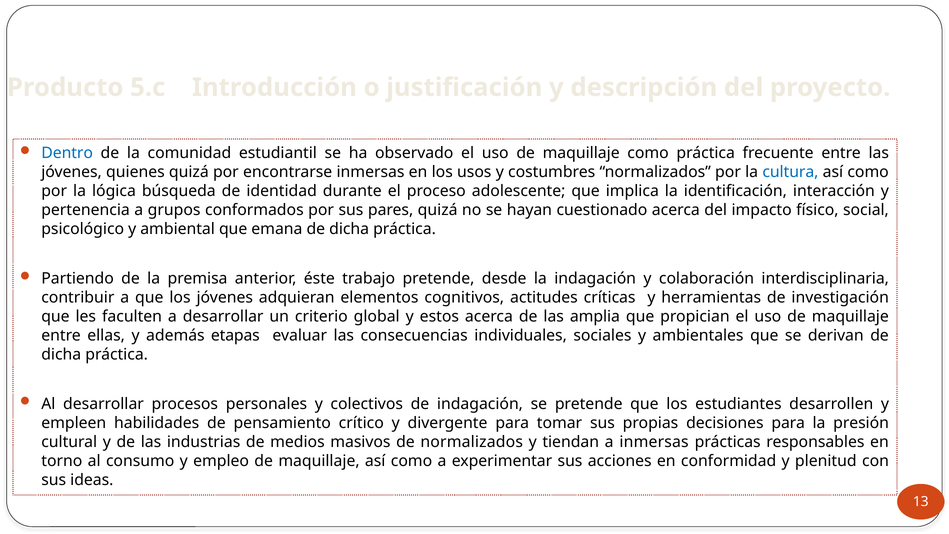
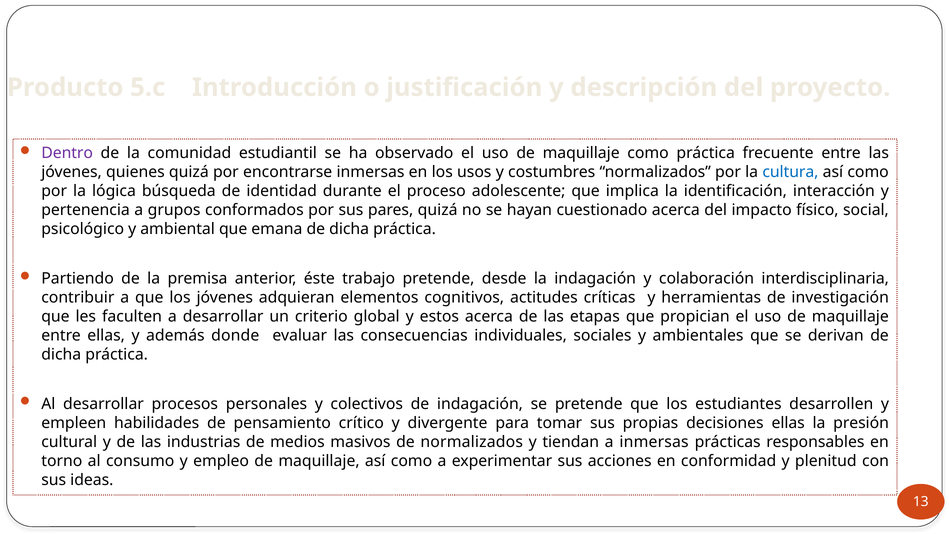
Dentro colour: blue -> purple (67, 153)
amplia: amplia -> etapas (595, 316)
etapas: etapas -> donde (235, 335)
decisiones para: para -> ellas (788, 423)
